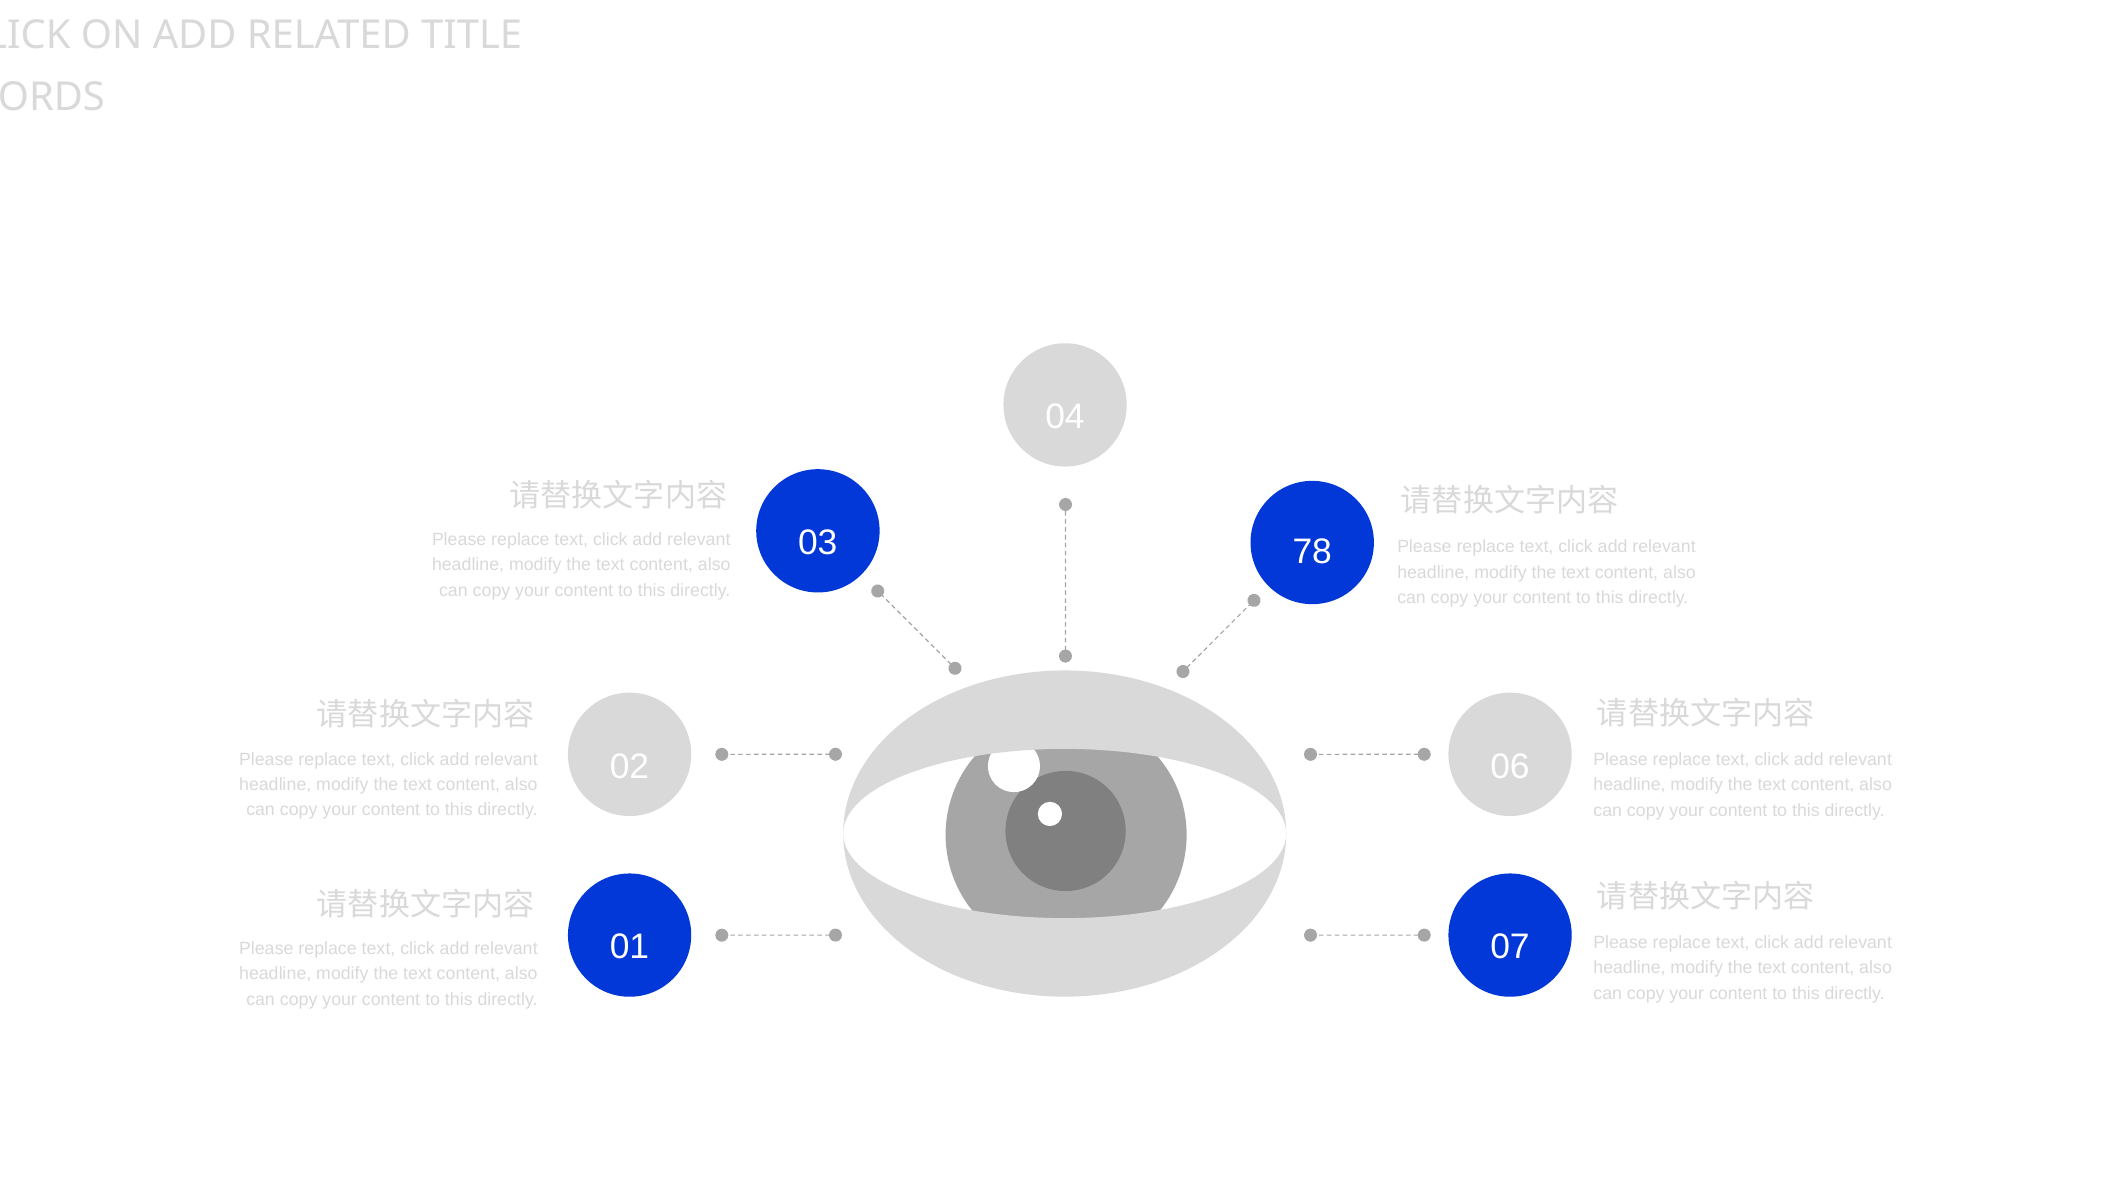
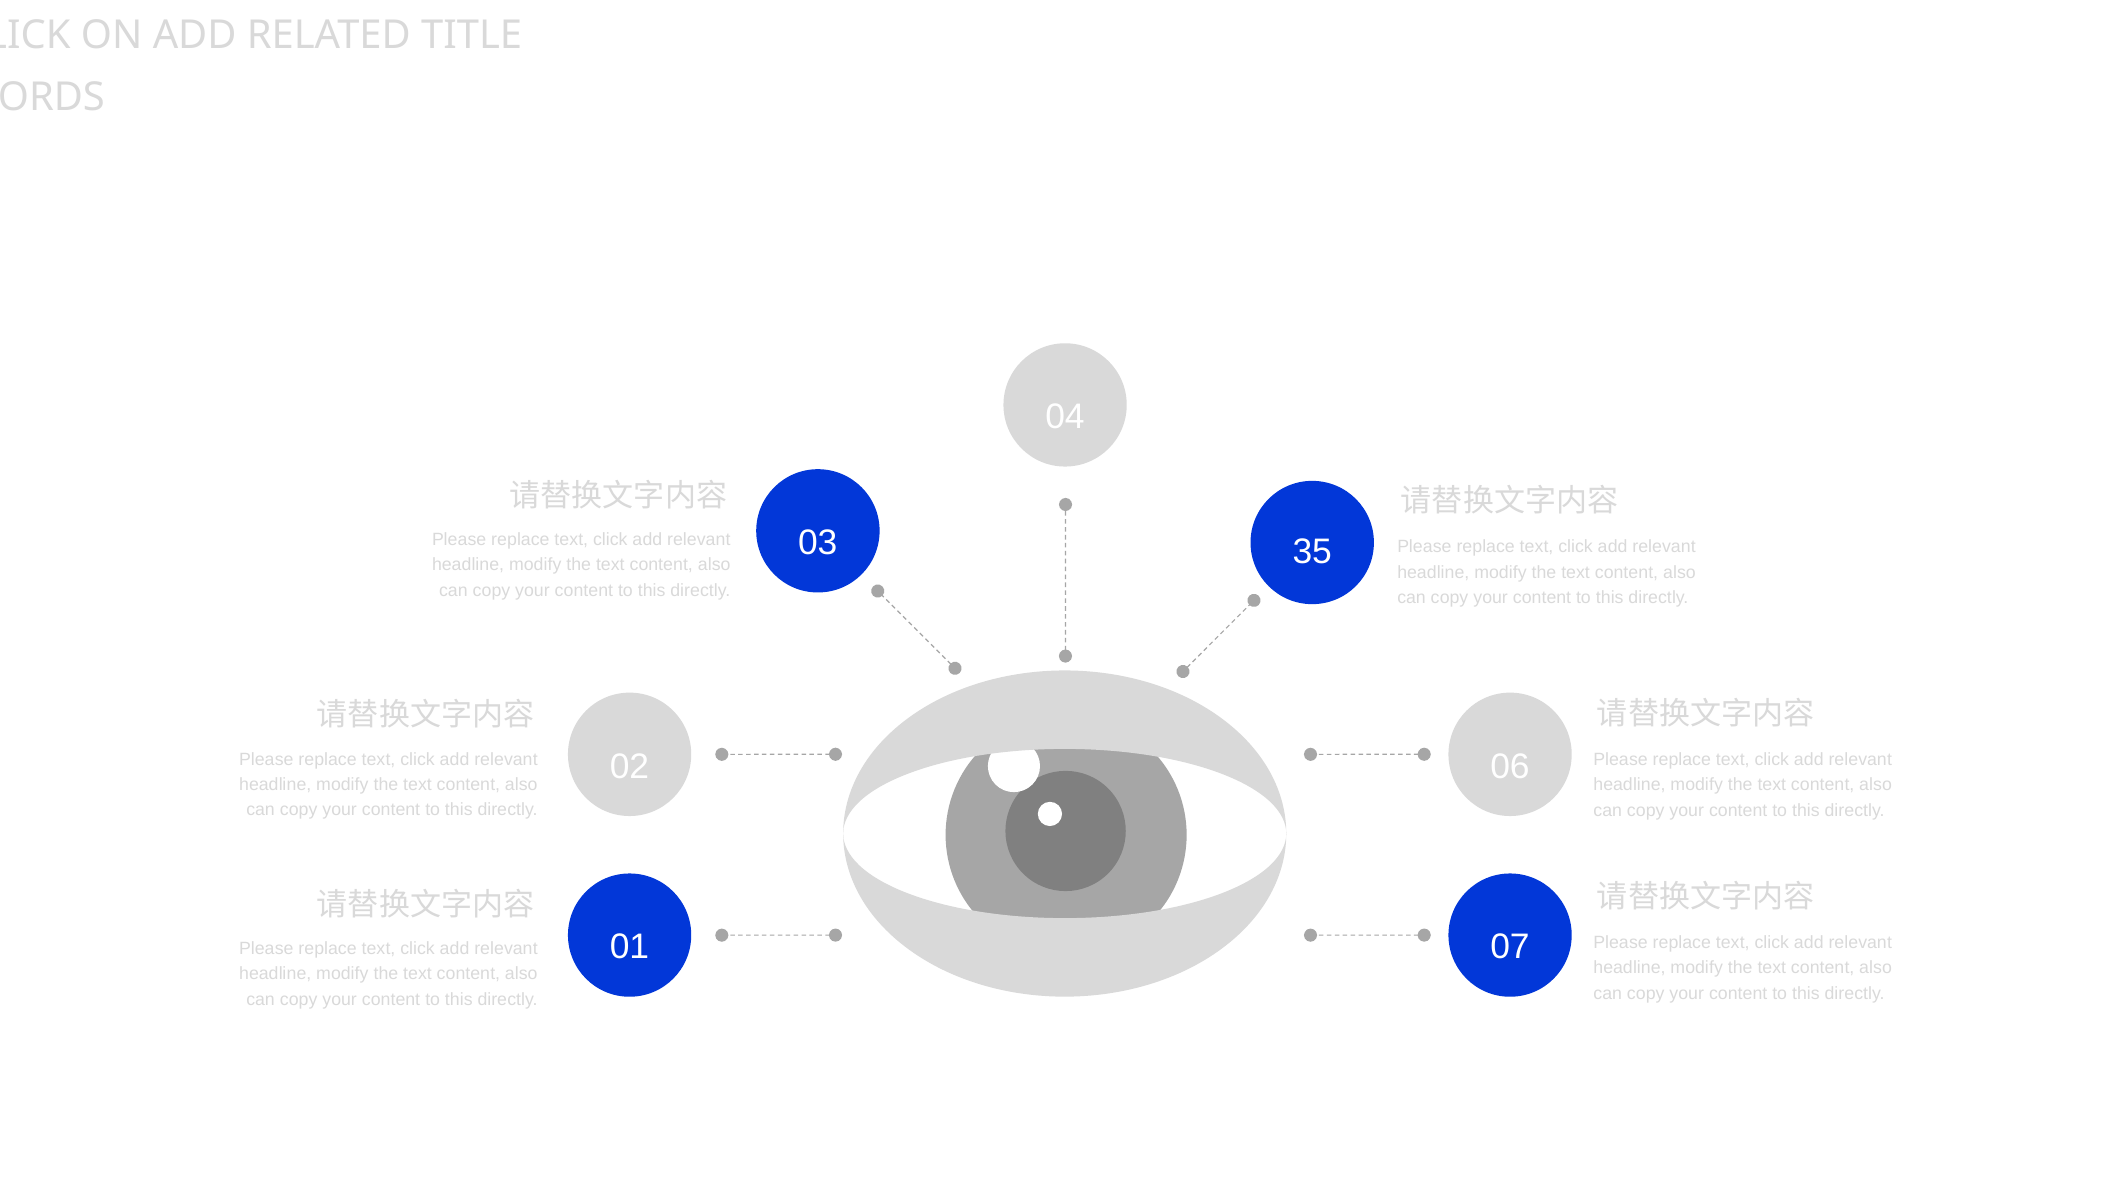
78: 78 -> 35 (1312, 552)
